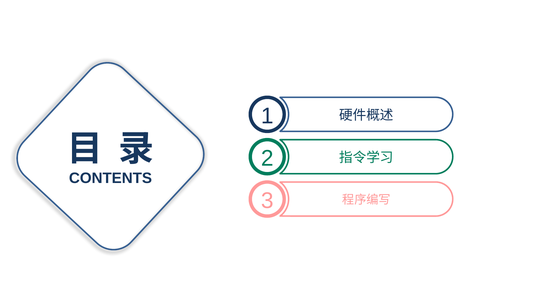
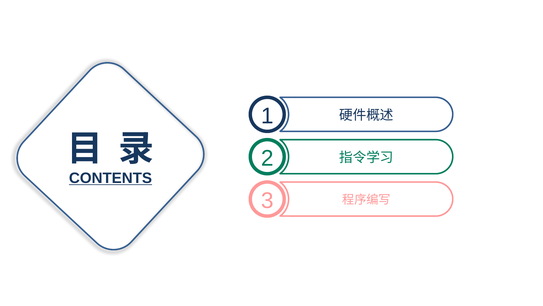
CONTENTS underline: none -> present (110, 178)
